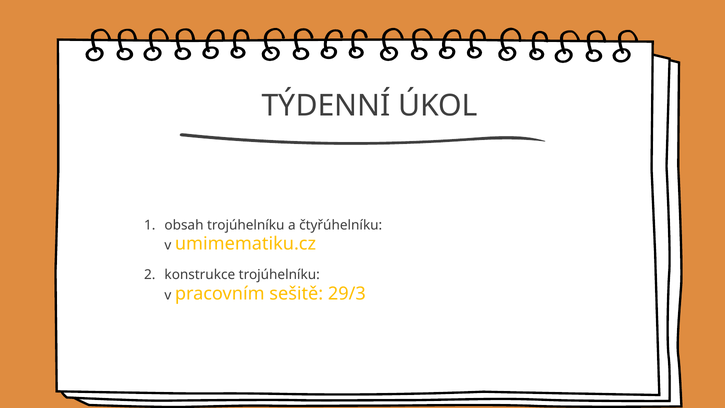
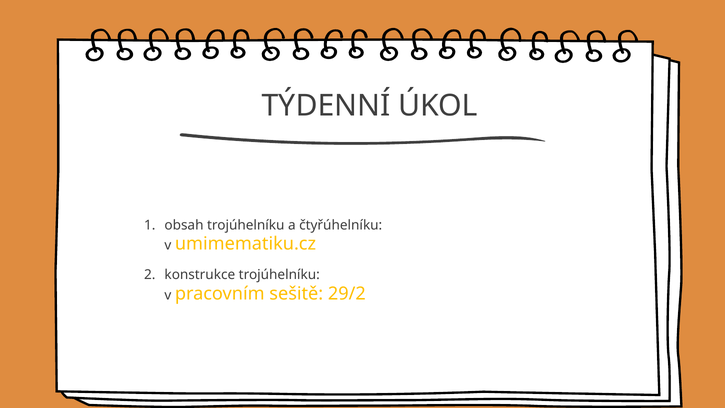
29/3: 29/3 -> 29/2 (347, 294)
